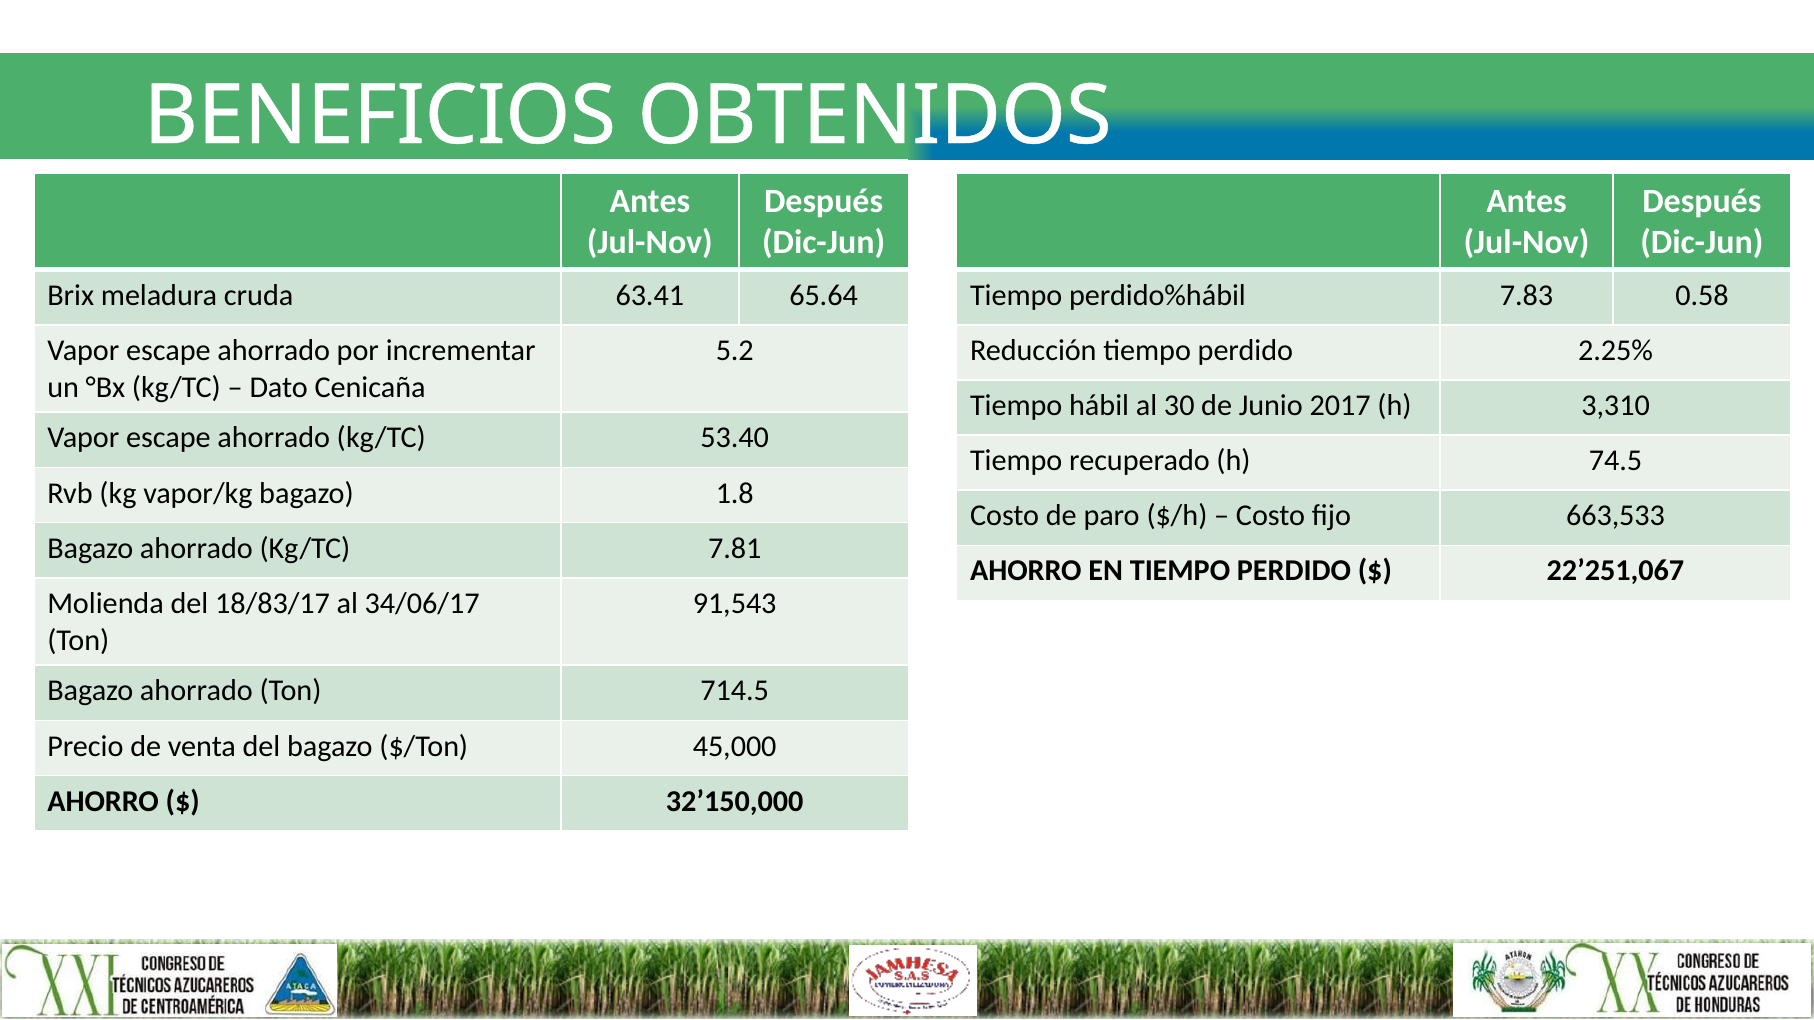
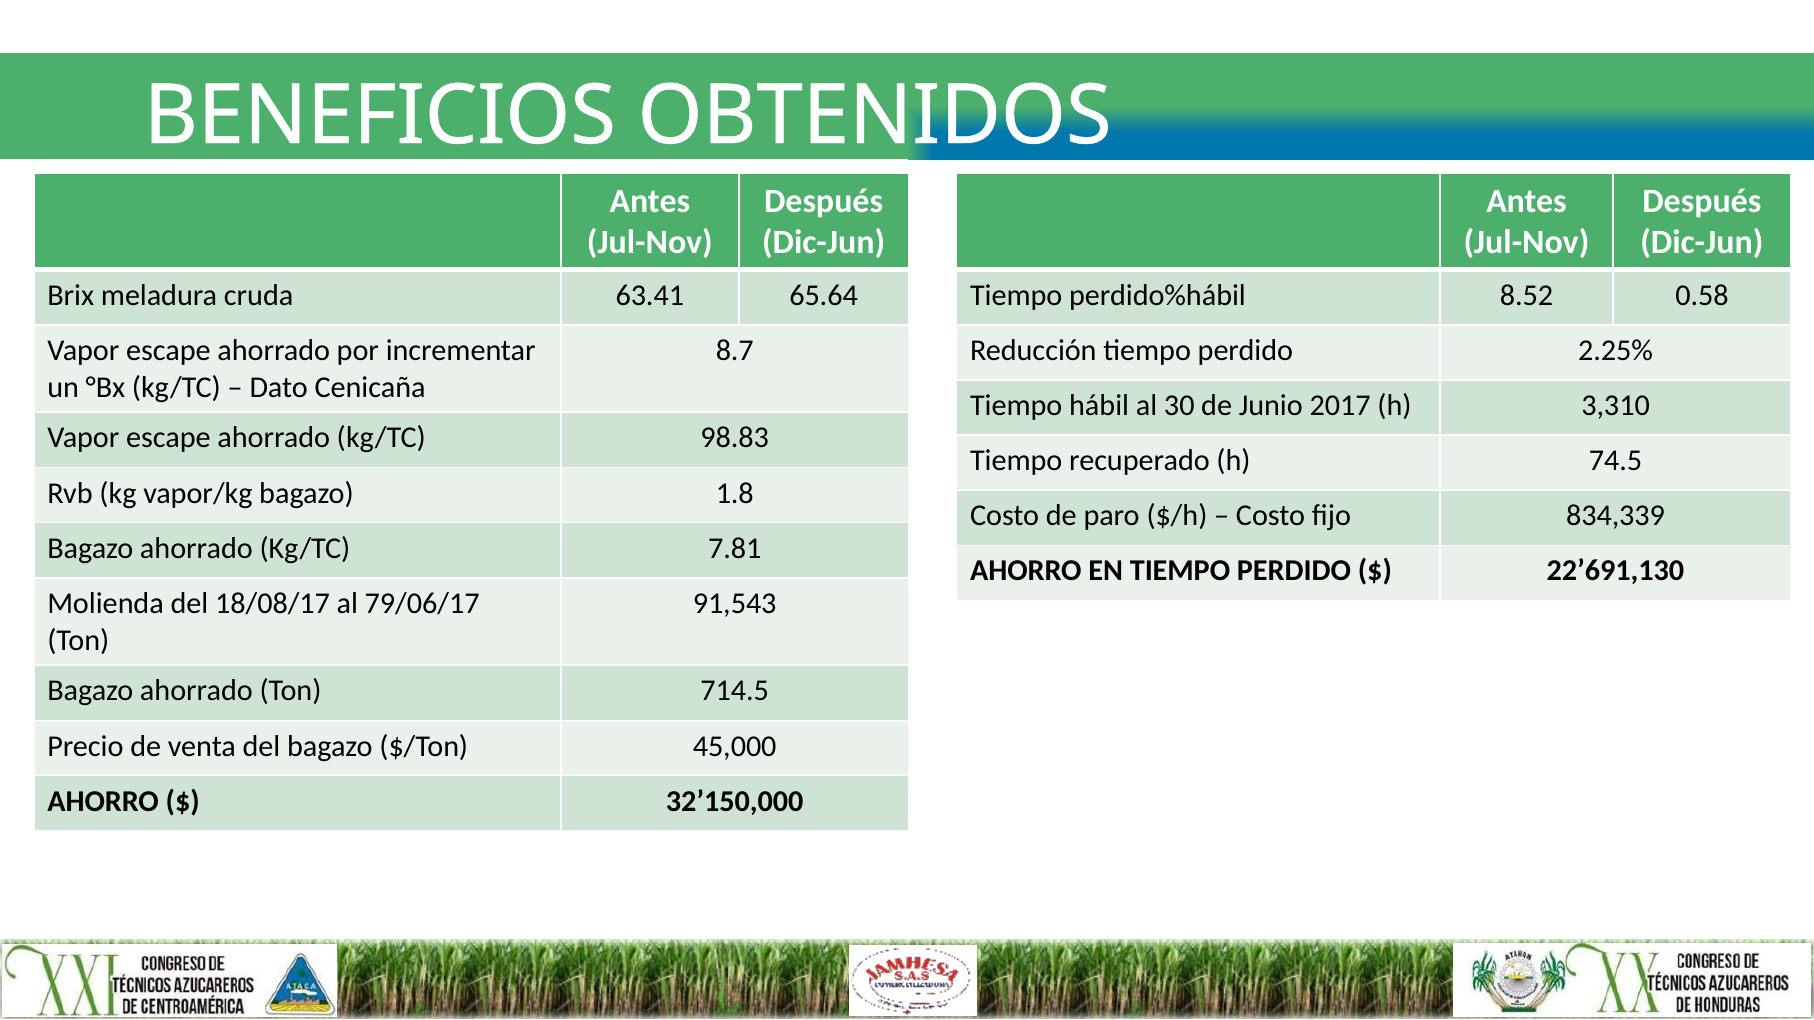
7.83: 7.83 -> 8.52 (1527, 295)
5.2: 5.2 -> 8.7 (735, 351)
53.40: 53.40 -> 98.83 (735, 438)
663,533: 663,533 -> 834,339 (1616, 516)
22’251,067: 22’251,067 -> 22’691,130 (1615, 571)
18/83/17: 18/83/17 -> 18/08/17 (273, 604)
34/06/17: 34/06/17 -> 79/06/17 (422, 604)
